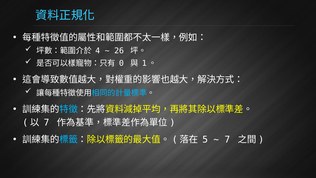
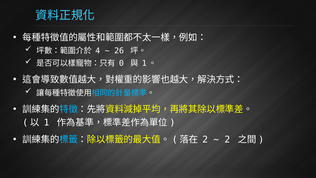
7: 7 -> 1 (46, 122)
5: 5 -> 2 (205, 139)
7: 7 -> 2 (227, 139)
